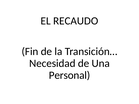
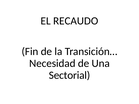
Personal: Personal -> Sectorial (70, 75)
